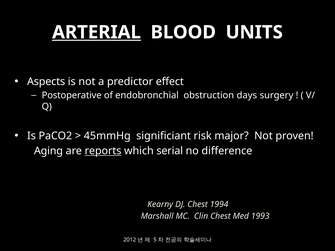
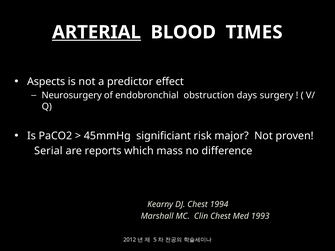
UNITS: UNITS -> TIMES (254, 32)
Postoperative: Postoperative -> Neurosurgery (72, 95)
Aging: Aging -> Serial (48, 151)
reports underline: present -> none (103, 151)
serial: serial -> mass (170, 151)
